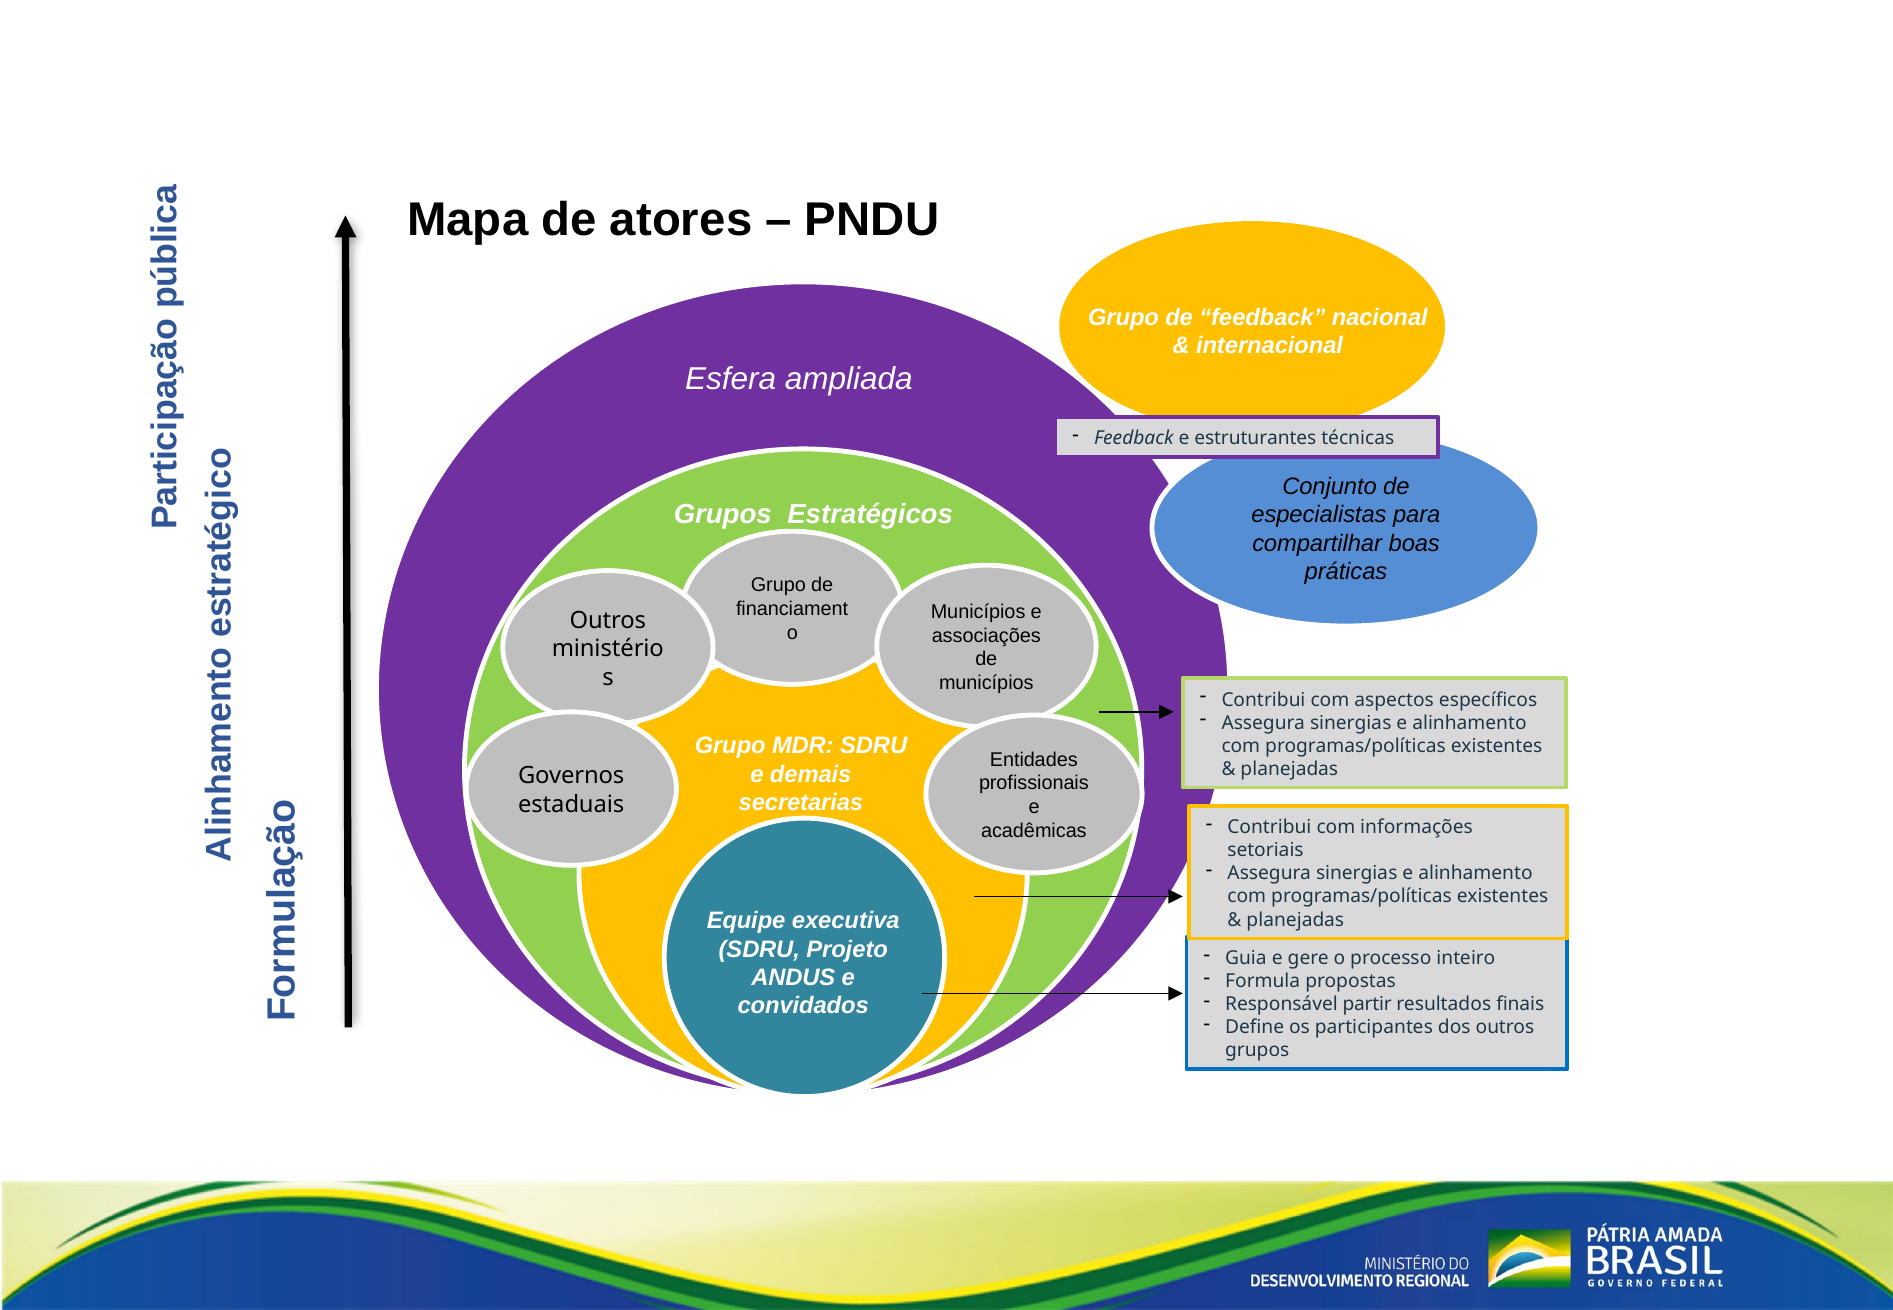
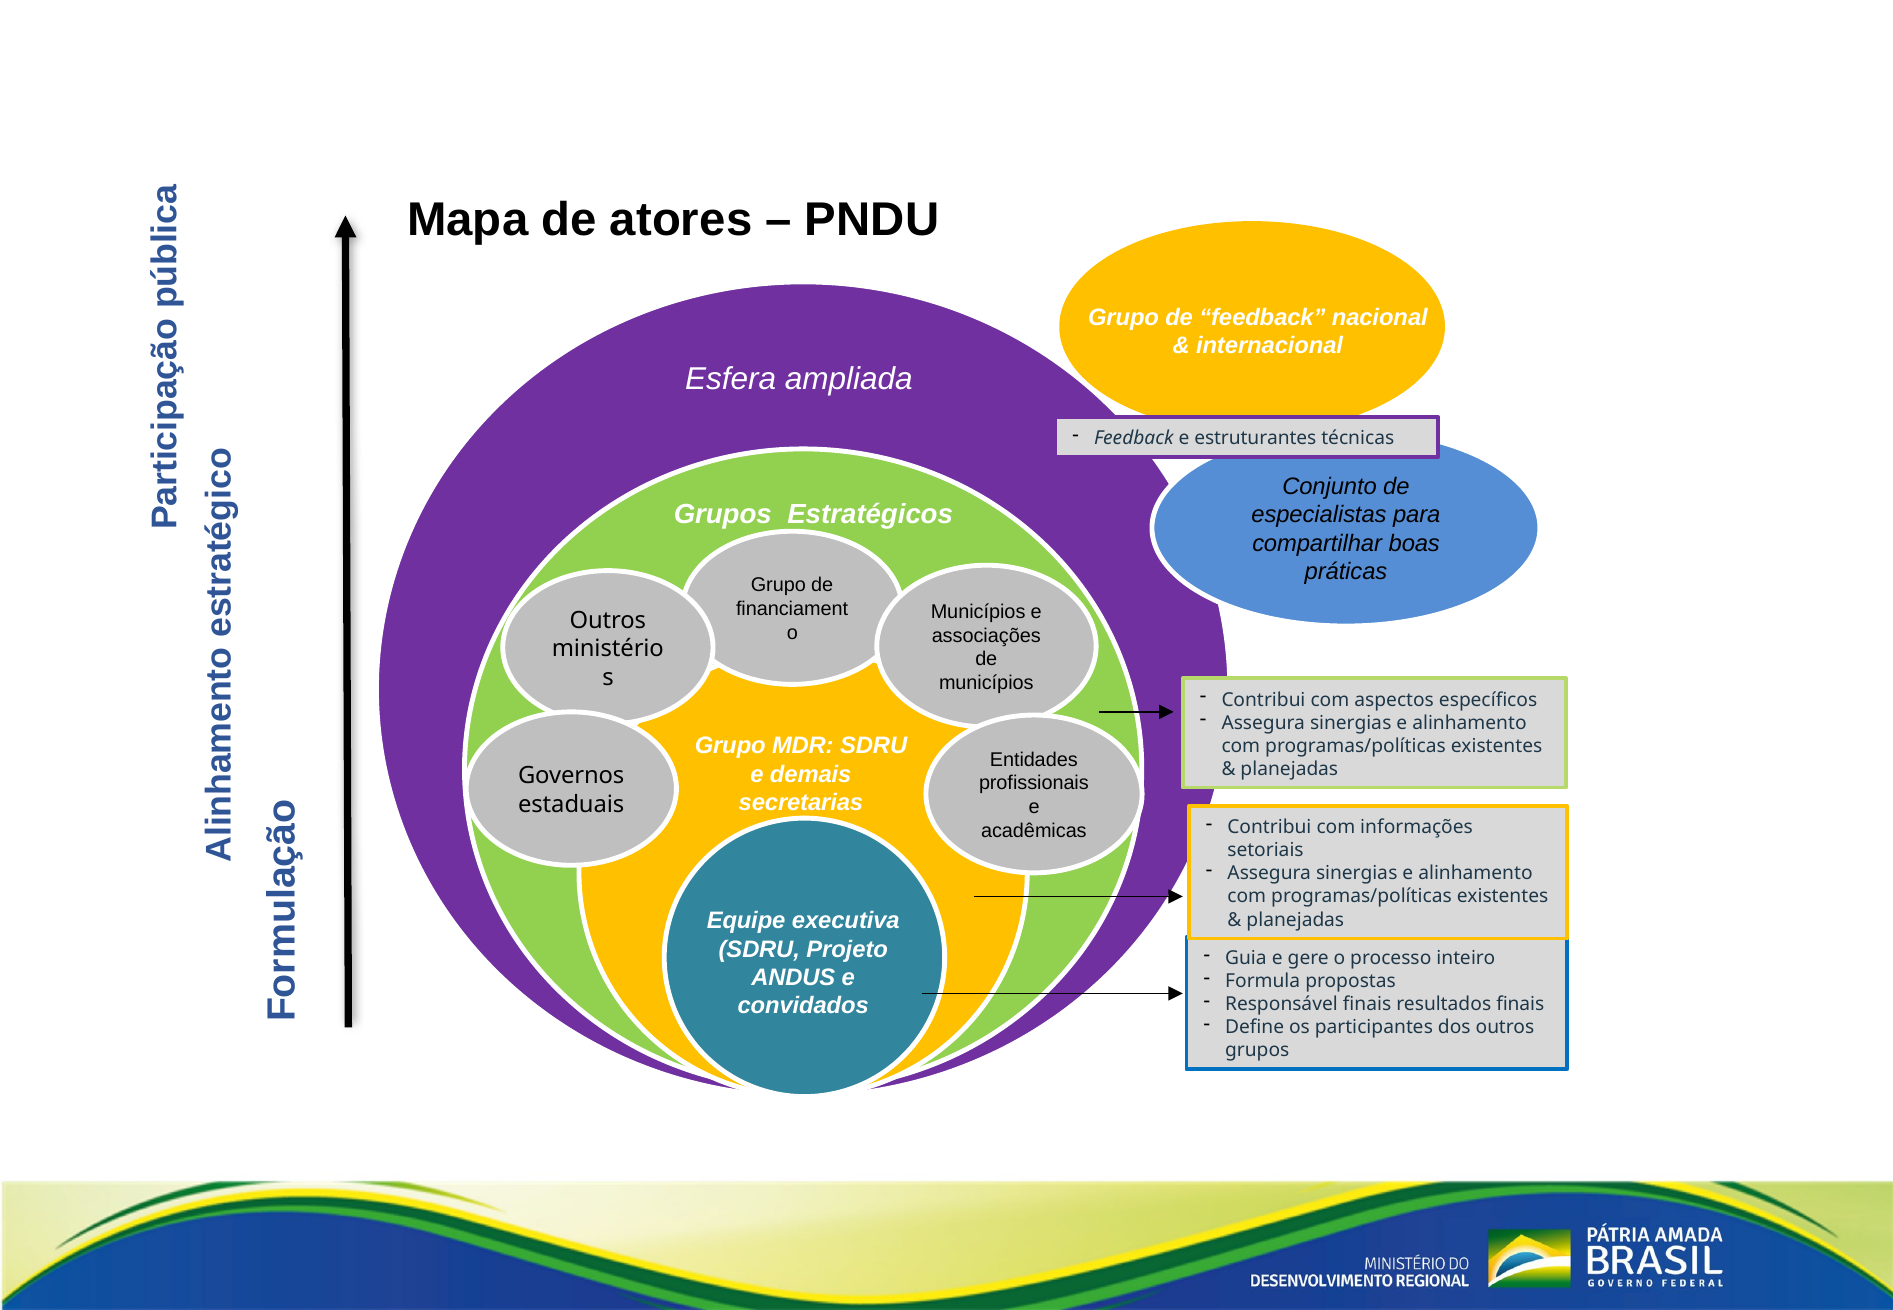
Responsável partir: partir -> finais (1367, 1005)
